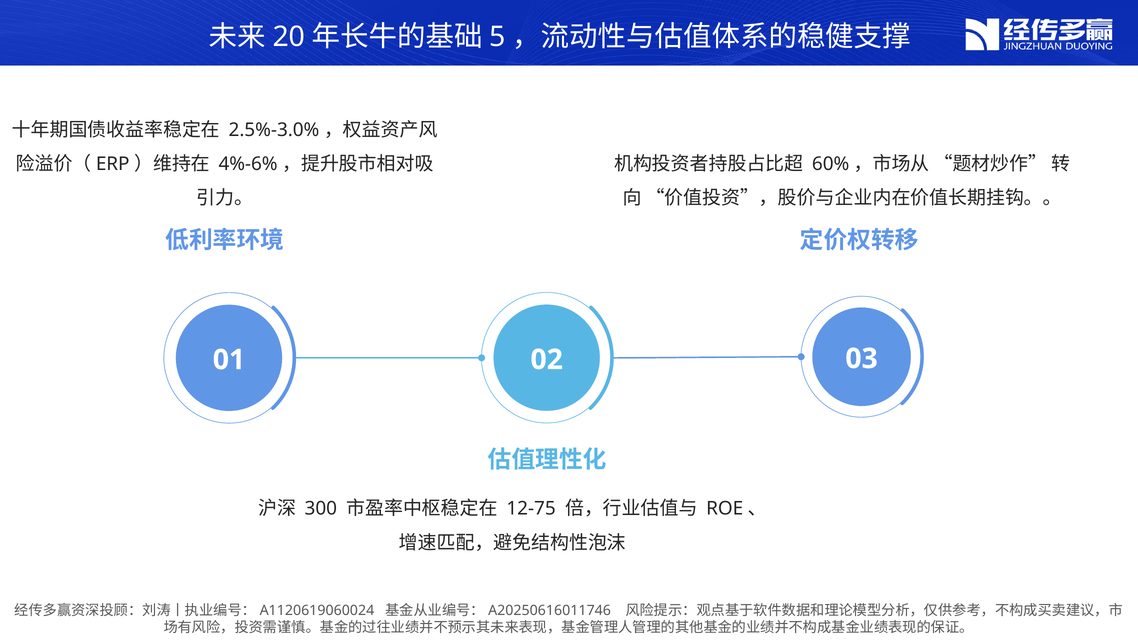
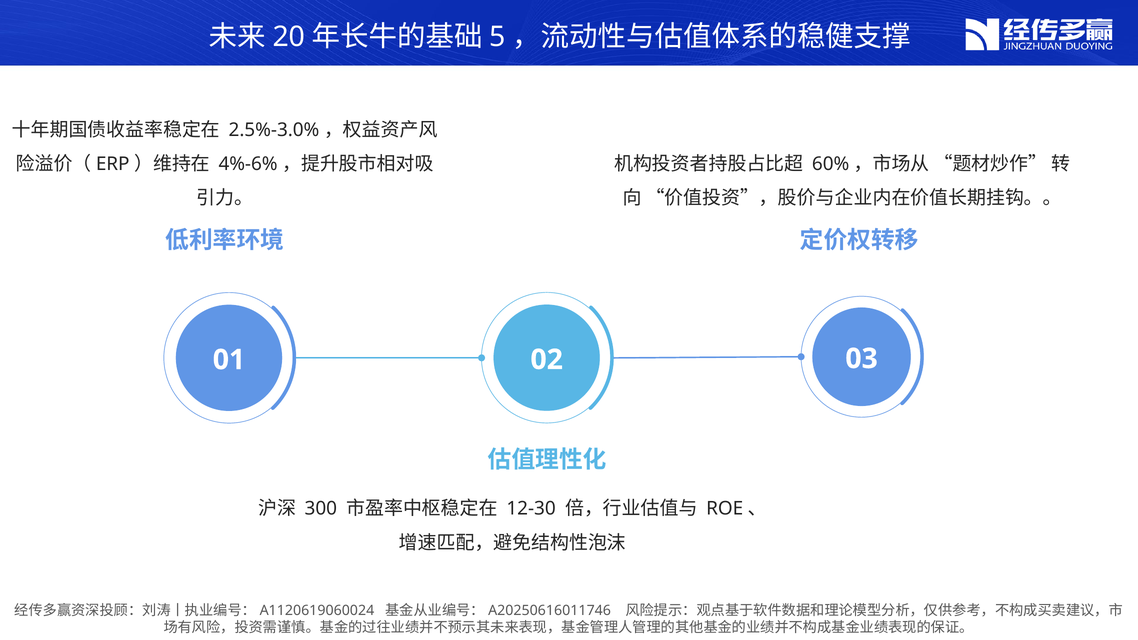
12-75: 12-75 -> 12-30 (531, 509)
